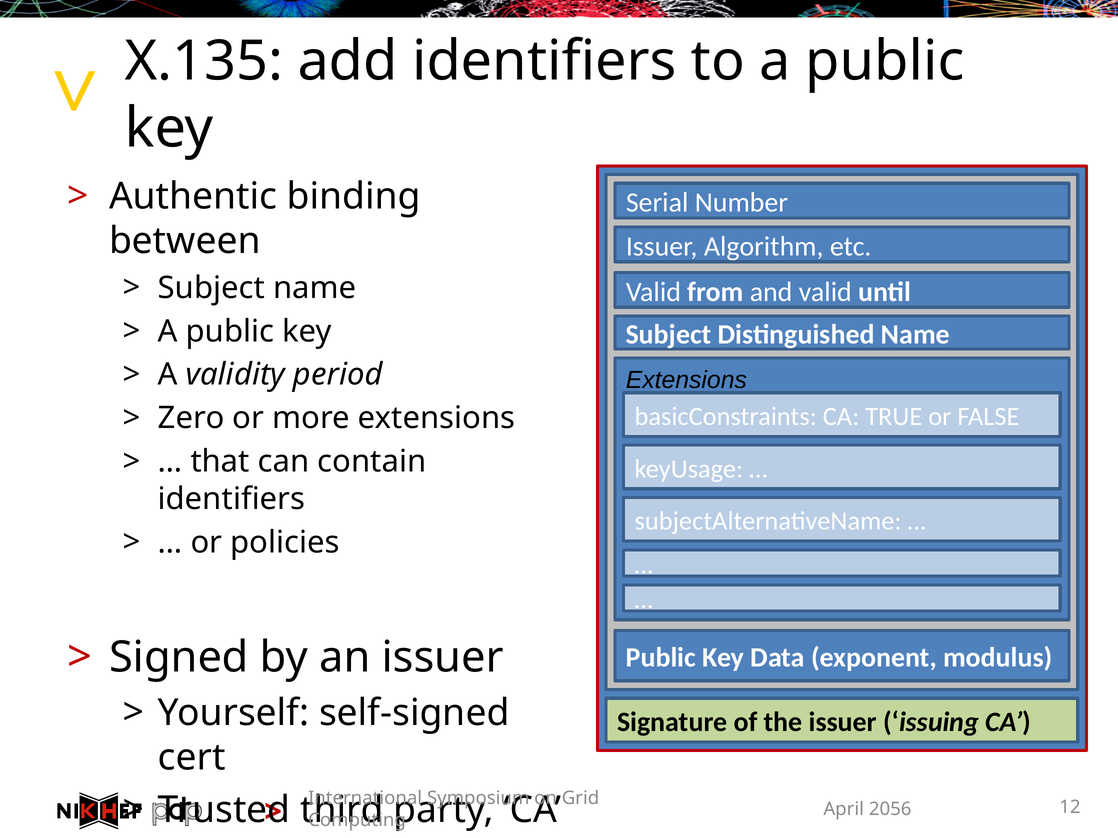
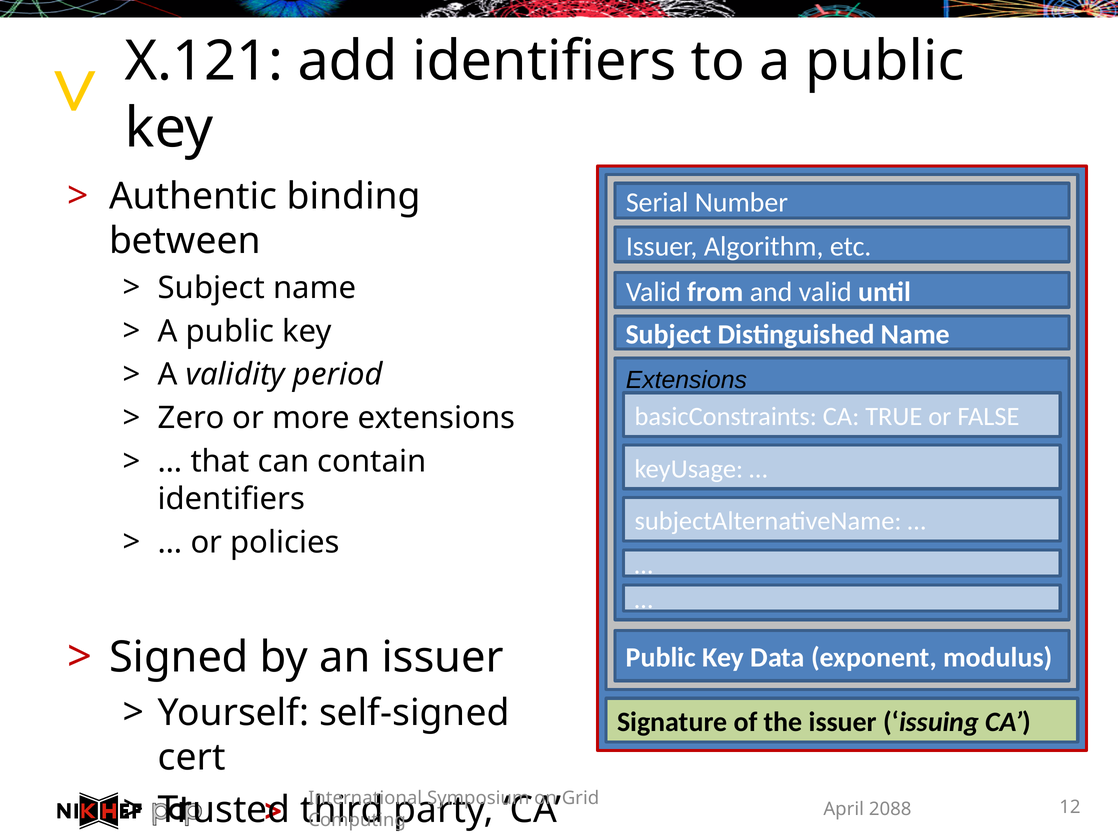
X.135: X.135 -> X.121 (204, 61)
2056: 2056 -> 2088 (890, 810)
